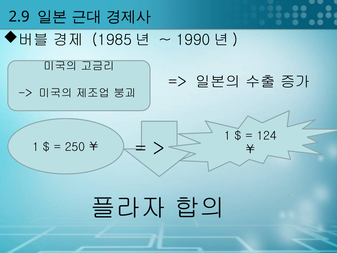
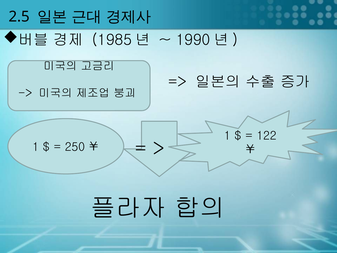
2.9: 2.9 -> 2.5 (19, 17)
124: 124 -> 122 (267, 136)
